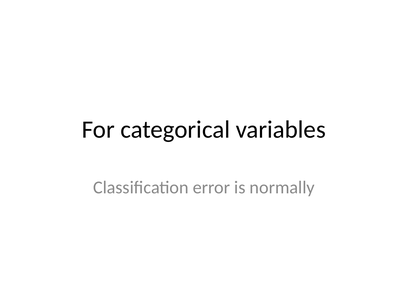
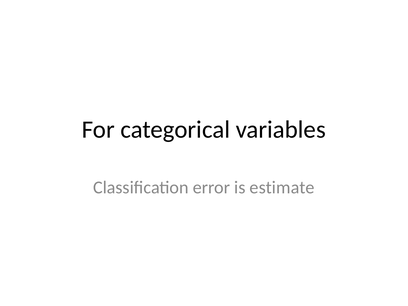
normally: normally -> estimate (282, 188)
